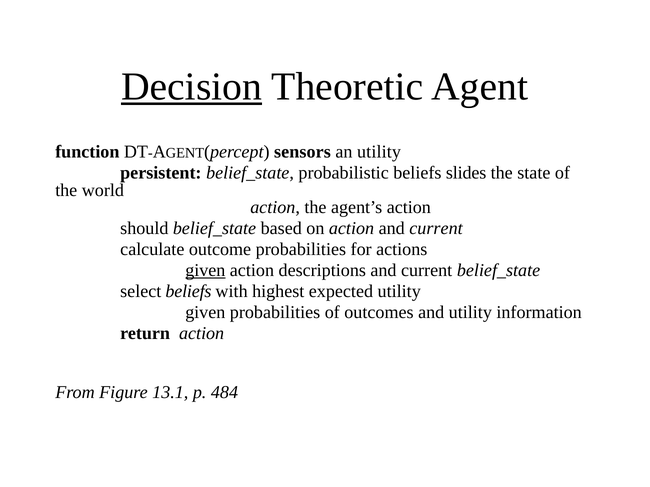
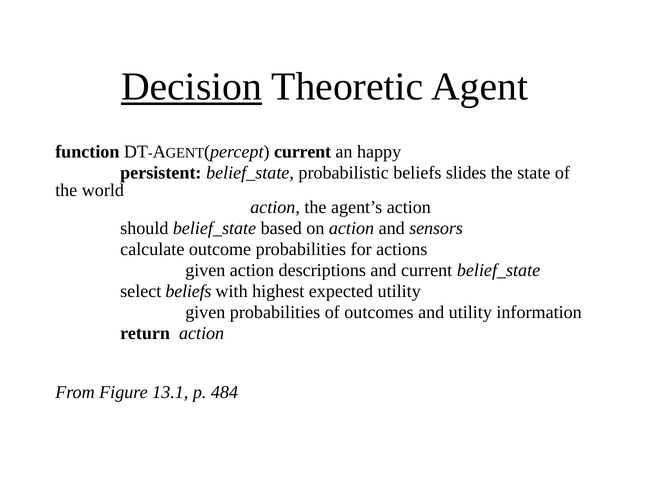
percept sensors: sensors -> current (303, 152)
an utility: utility -> happy (379, 152)
action and current: current -> sensors (436, 229)
given underline: present -> none (205, 271)
